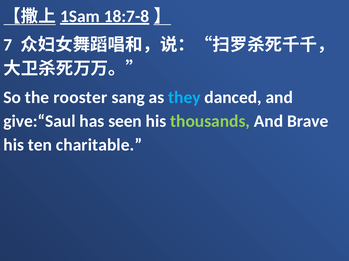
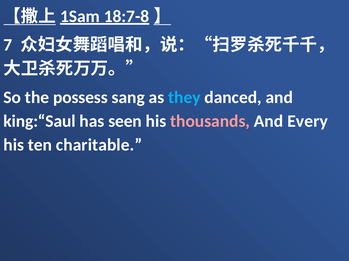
rooster: rooster -> possess (80, 98)
give:“Saul: give:“Saul -> king:“Saul (40, 122)
thousands colour: light green -> pink (210, 122)
Brave: Brave -> Every (308, 122)
